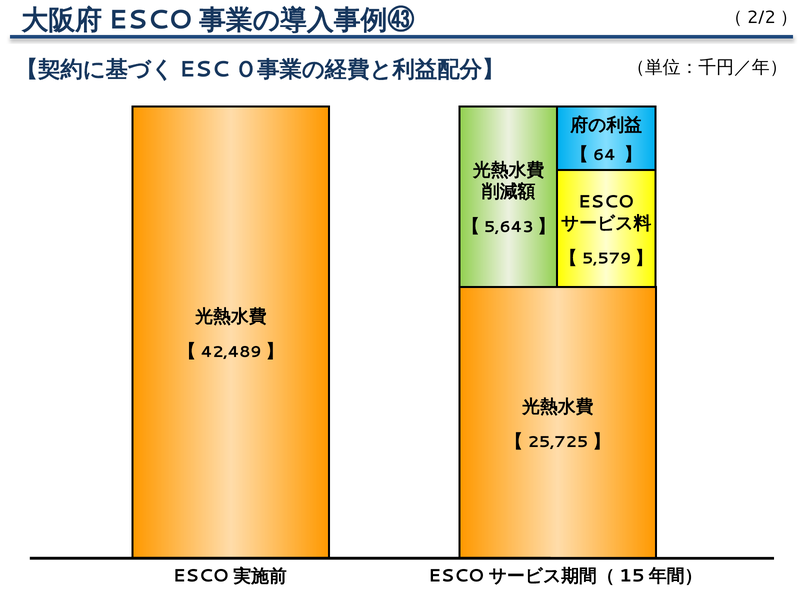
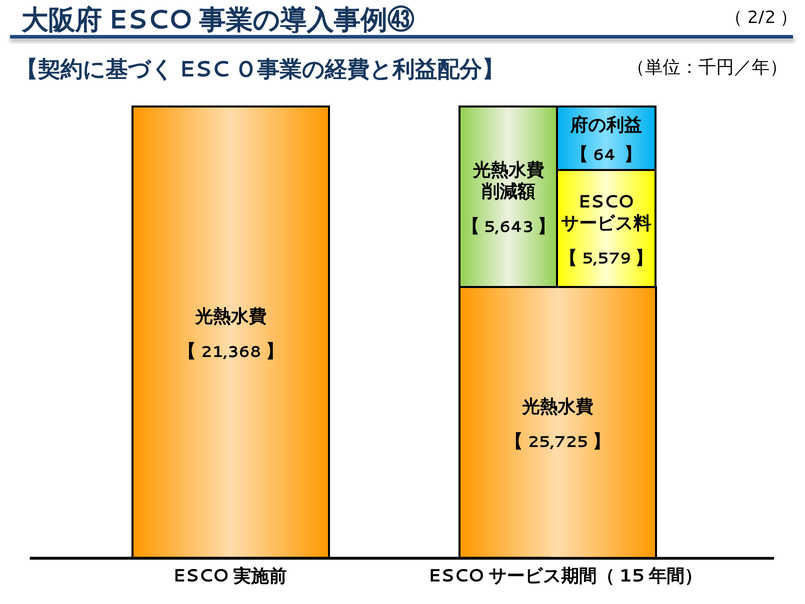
42,489: 42,489 -> 21,368 (231, 352)
